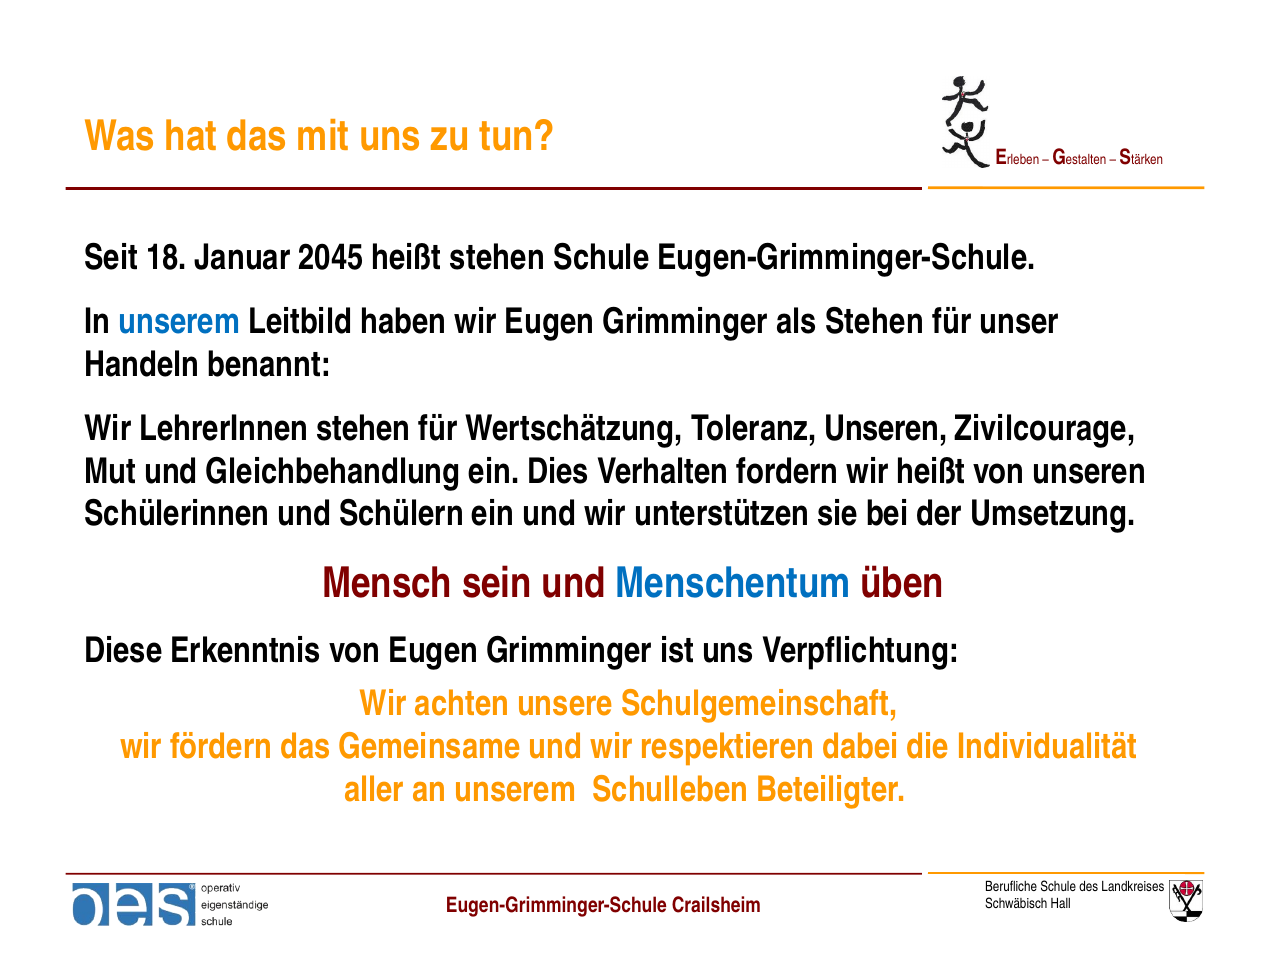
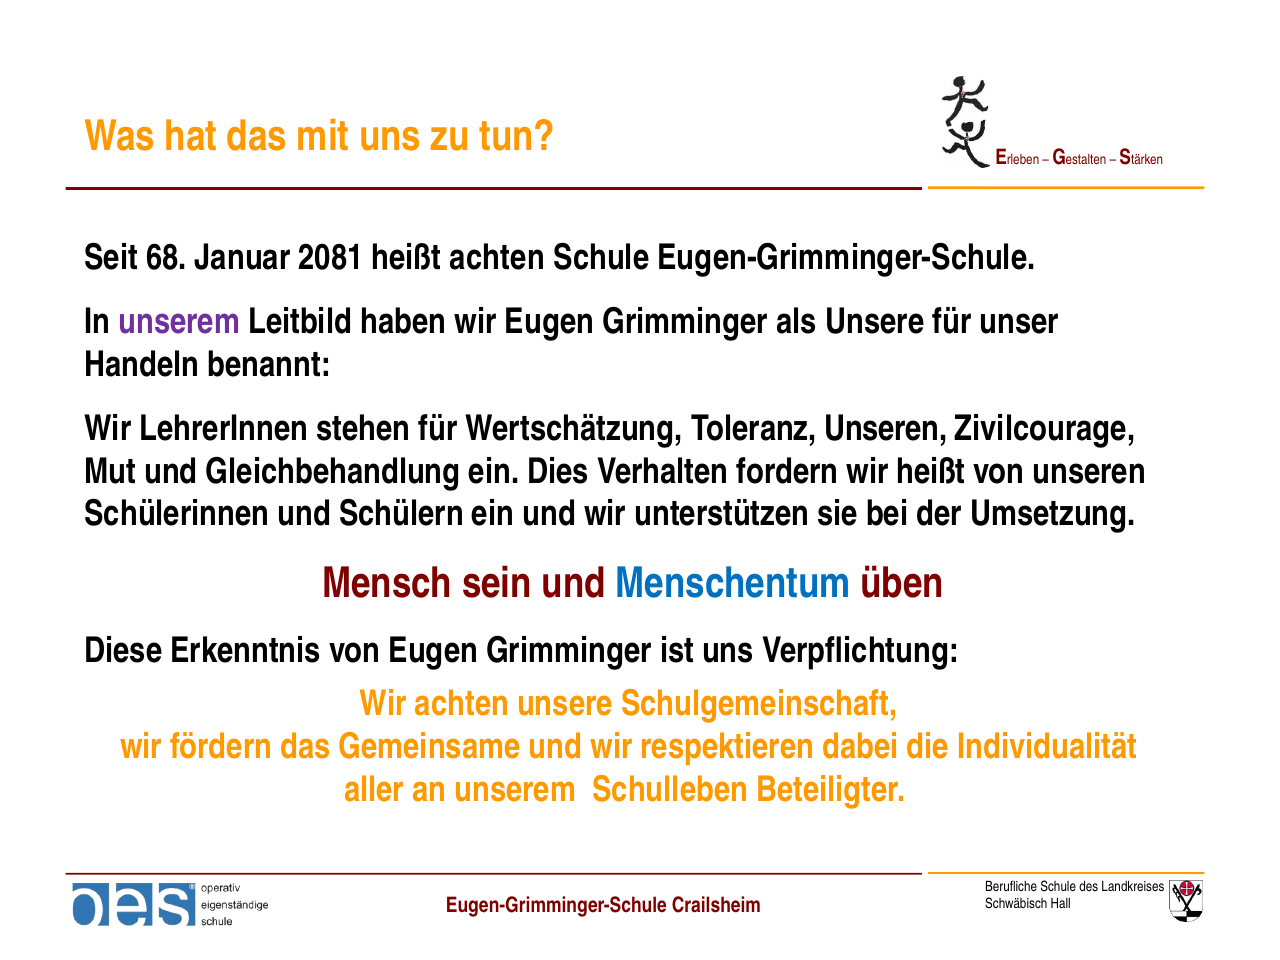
18: 18 -> 68 (166, 258)
2045: 2045 -> 2081 (331, 258)
heißt stehen: stehen -> achten (497, 258)
unserem colour: blue -> purple (179, 322)
als Stehen: Stehen -> Unsere (875, 322)
